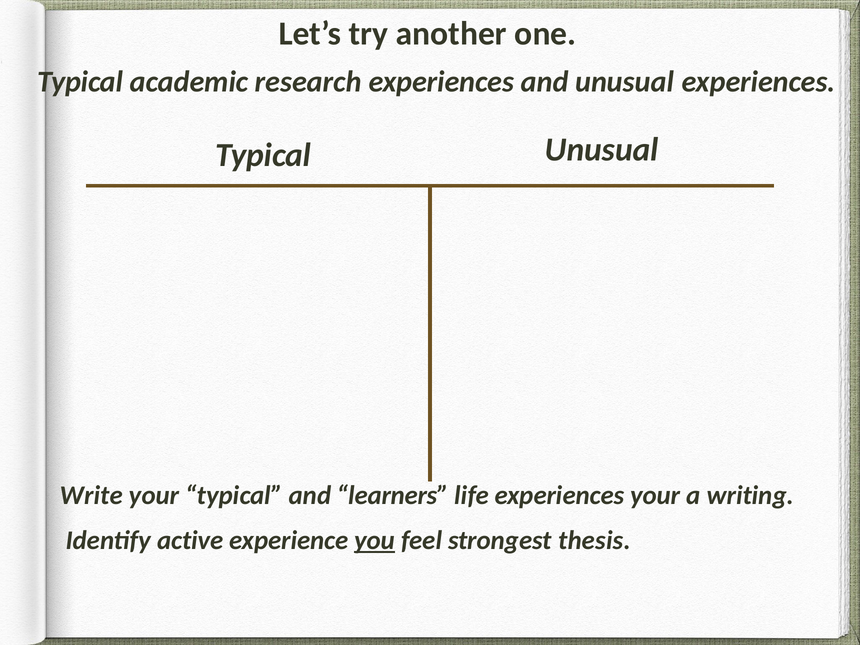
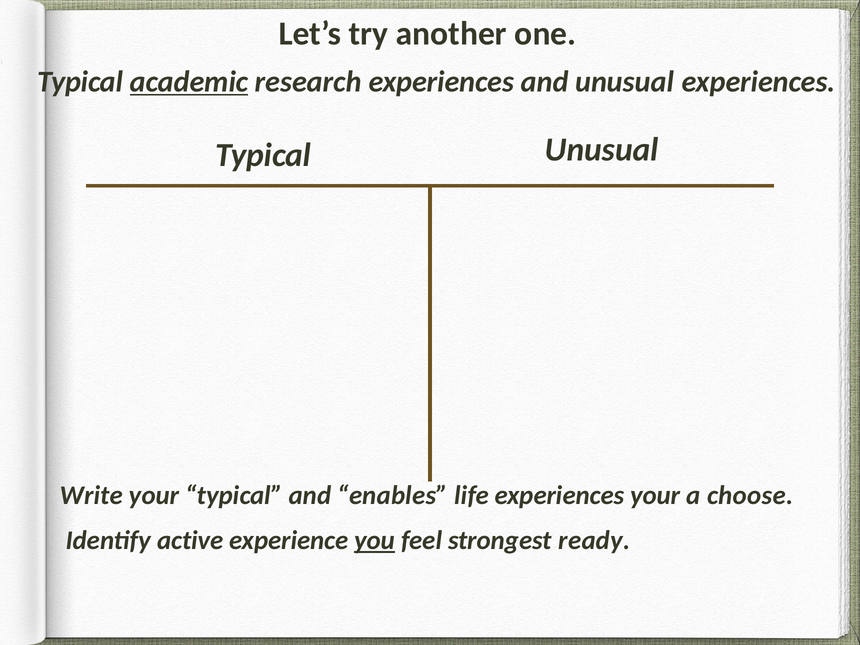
academic underline: none -> present (189, 82)
learners: learners -> enables (393, 496)
writing: writing -> choose (750, 496)
thesis: thesis -> ready (594, 540)
